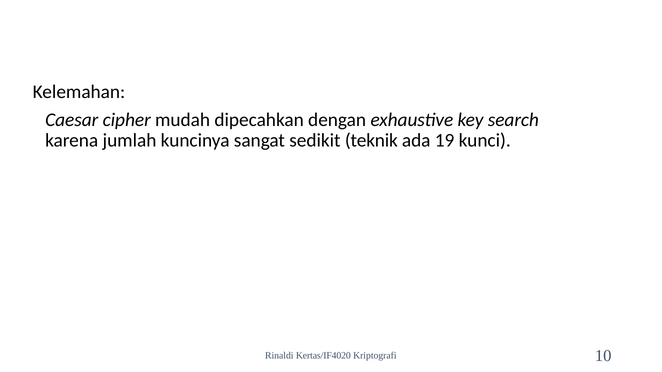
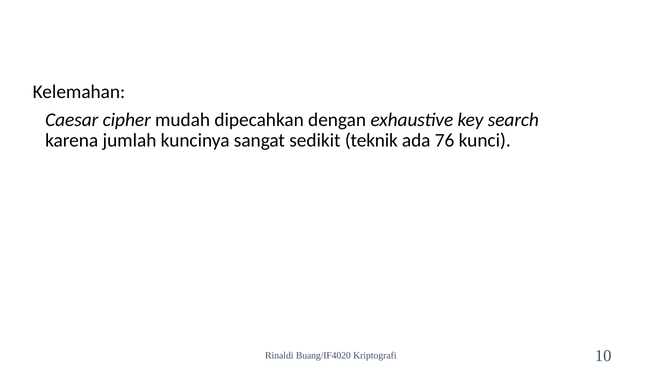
19: 19 -> 76 (445, 141)
Kertas/IF4020: Kertas/IF4020 -> Buang/IF4020 (323, 356)
